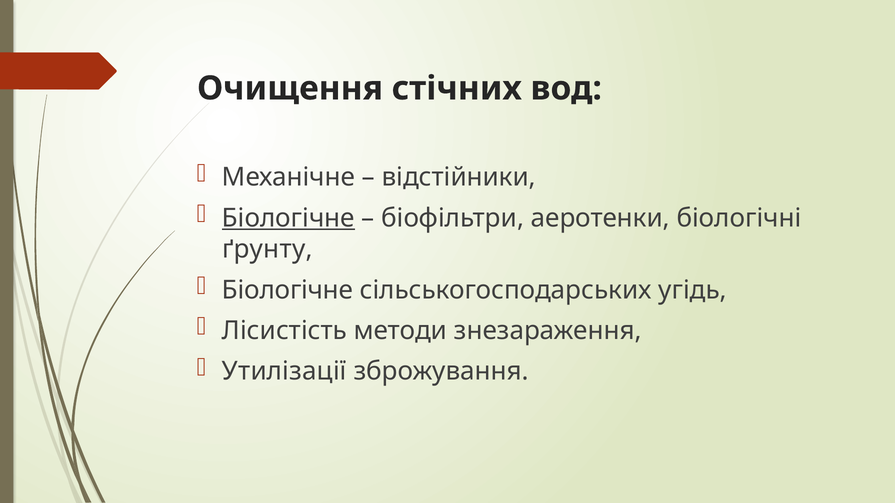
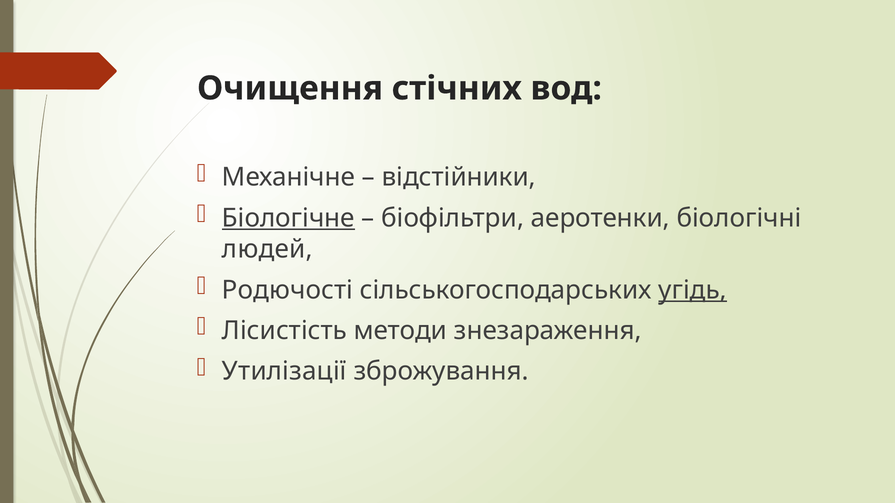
ґрунту: ґрунту -> людей (267, 249)
Біологічне: Біологічне -> Родючості (287, 290)
угідь underline: none -> present (693, 290)
